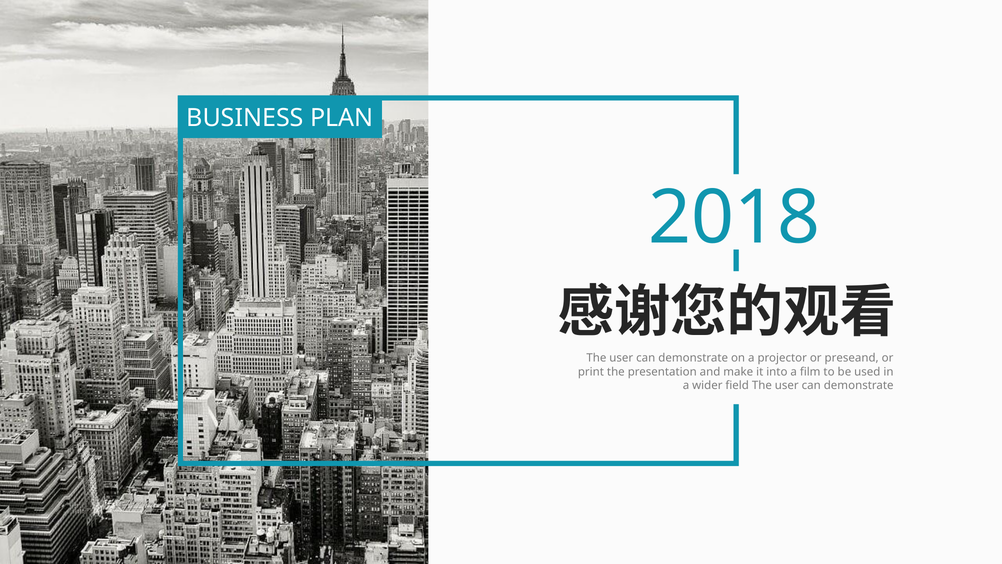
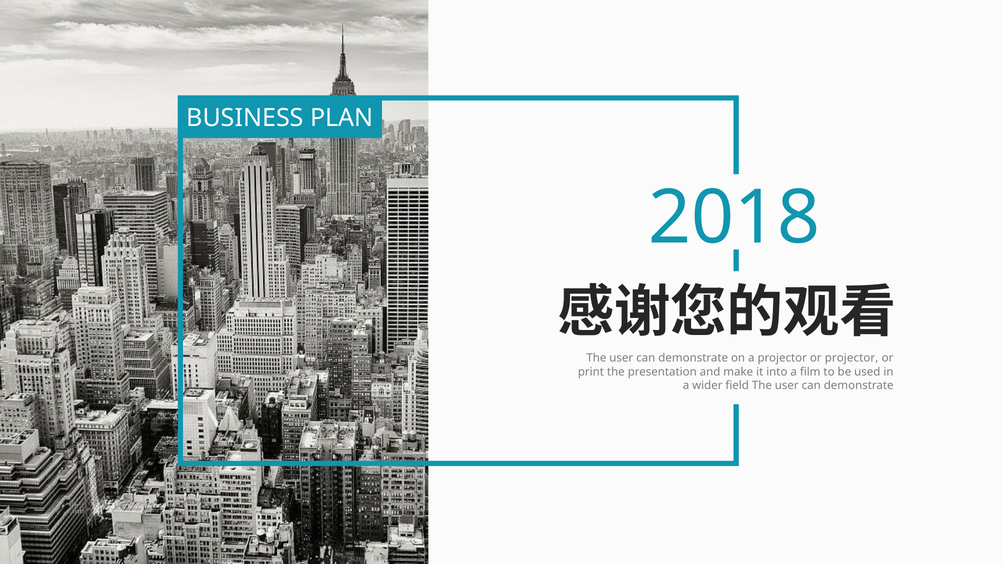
or preseand: preseand -> projector (852, 358)
